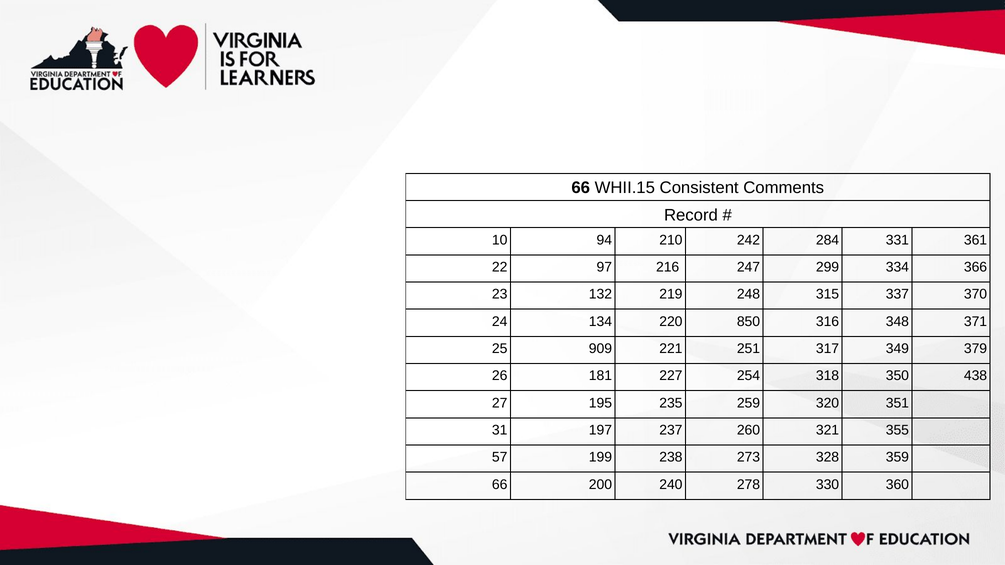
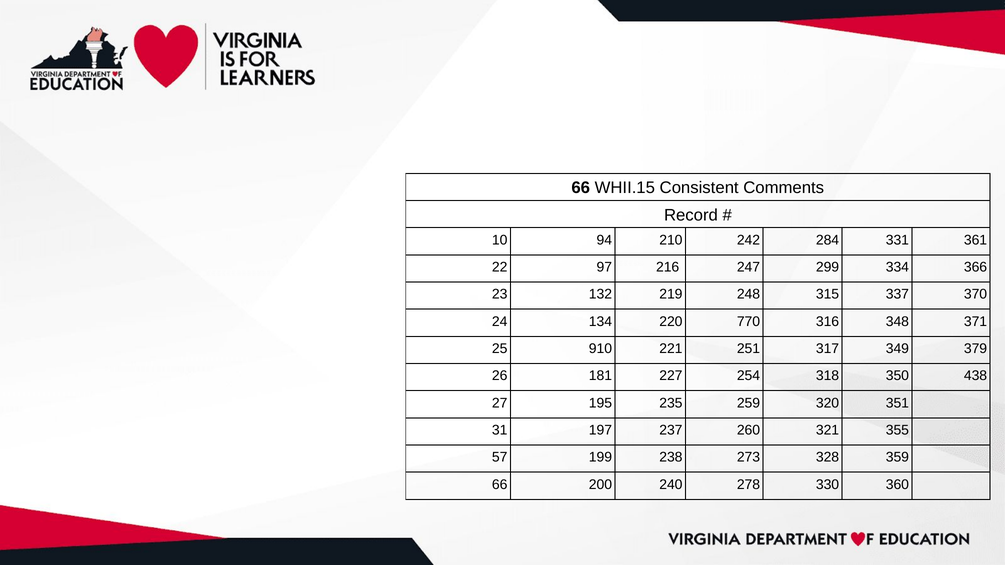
850: 850 -> 770 (749, 322)
909: 909 -> 910 (600, 349)
